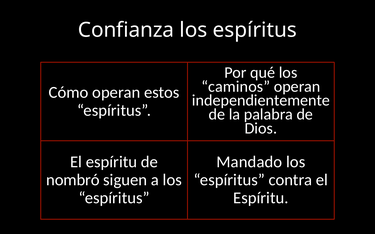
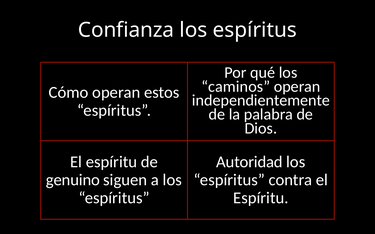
Mandado: Mandado -> Autoridad (249, 162)
nombró: nombró -> genuino (73, 180)
